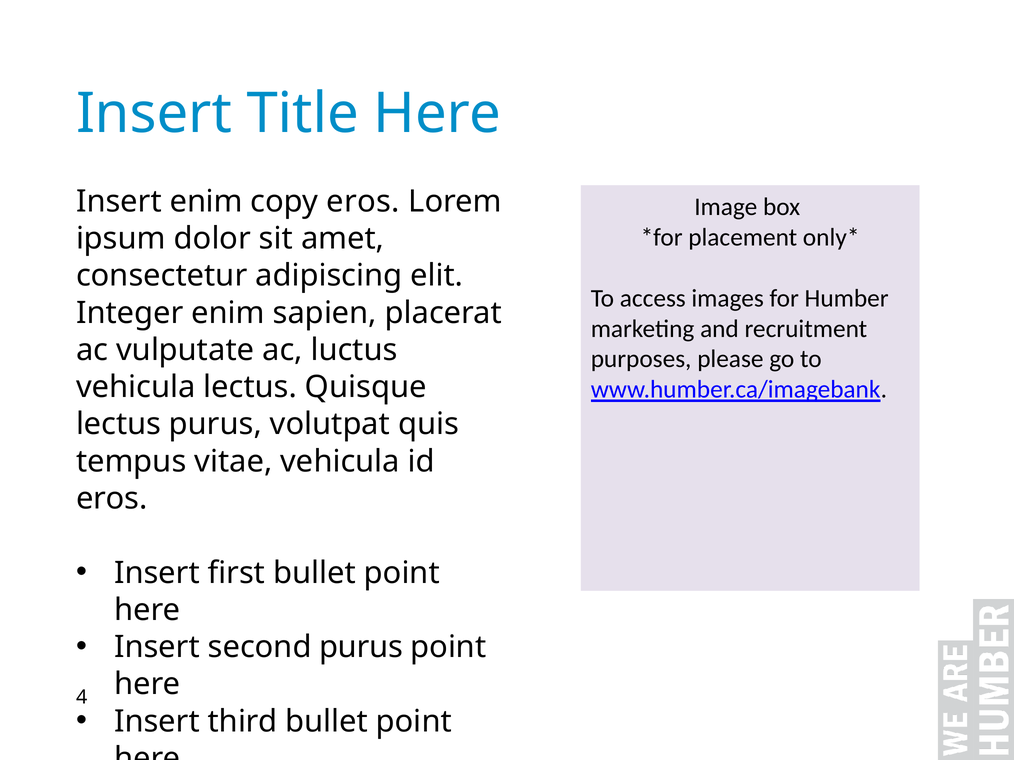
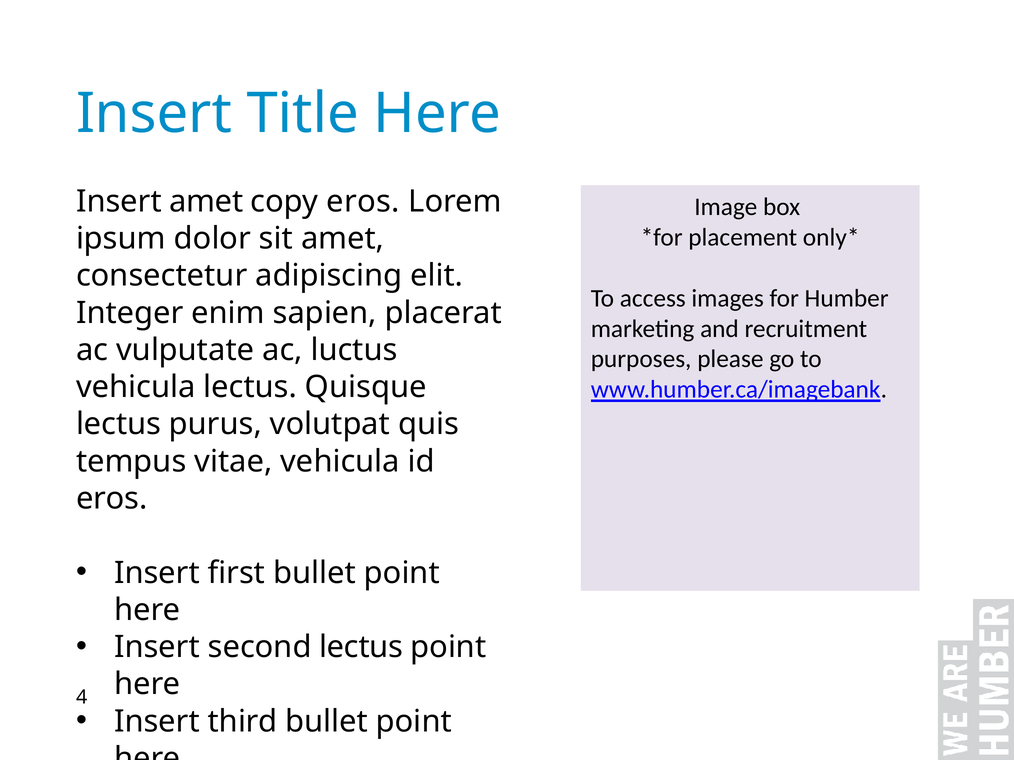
Insert enim: enim -> amet (206, 202)
second purus: purus -> lectus (361, 648)
